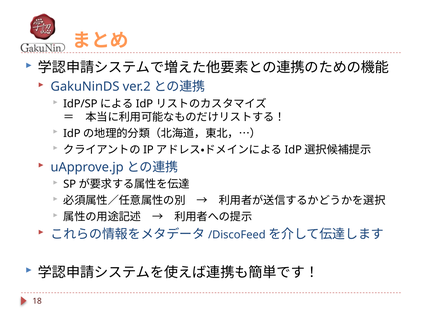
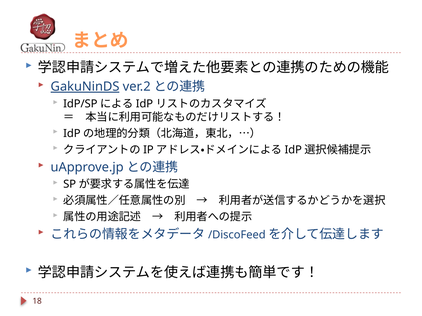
GakuNinDS underline: none -> present (85, 87)
